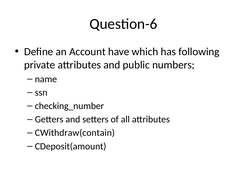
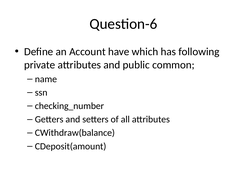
numbers: numbers -> common (173, 65)
CWithdraw(contain: CWithdraw(contain -> CWithdraw(balance (75, 133)
